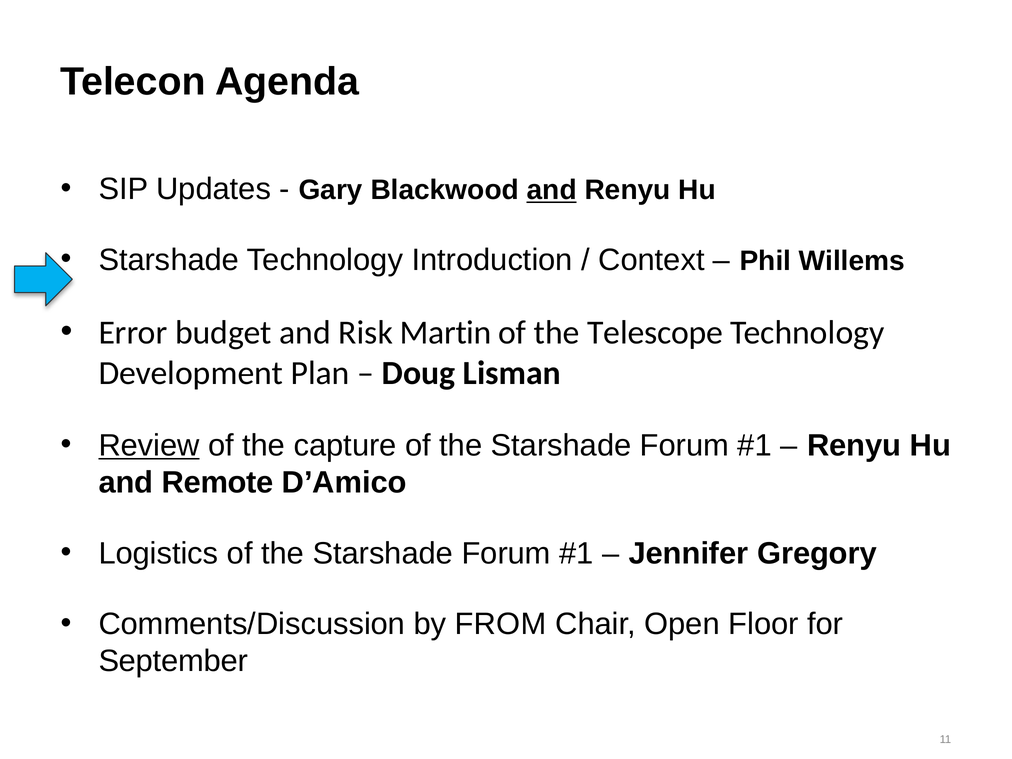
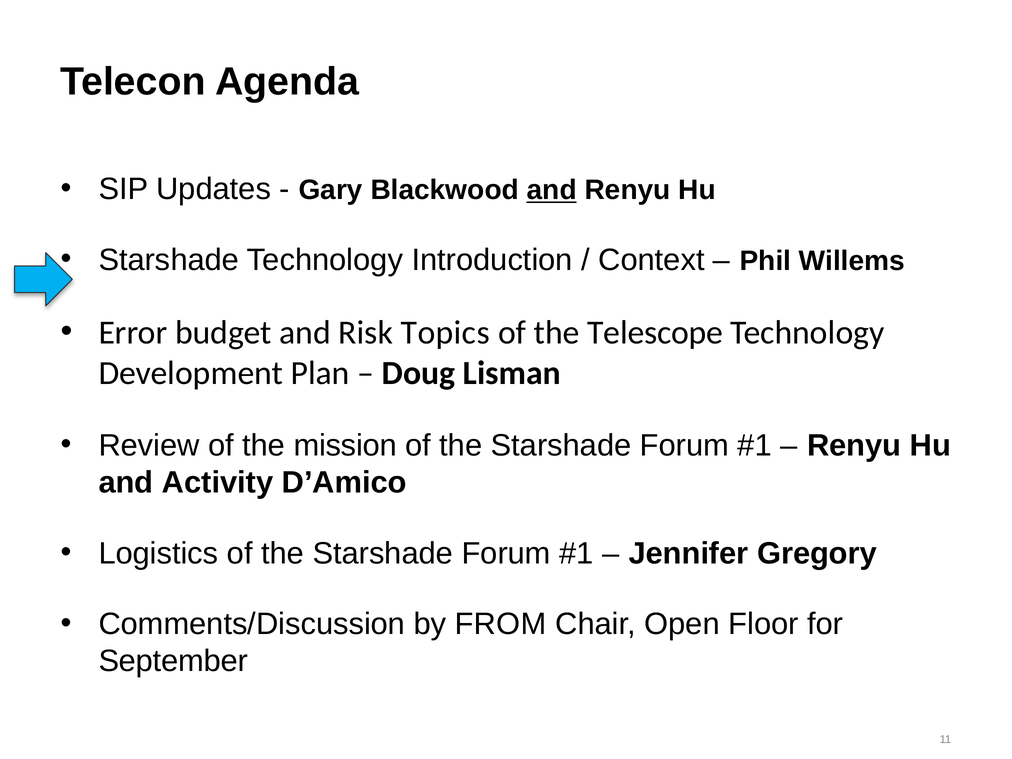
Martin: Martin -> Topics (445, 333)
Review underline: present -> none (149, 445)
capture: capture -> mission (345, 445)
Remote: Remote -> Activity (218, 483)
